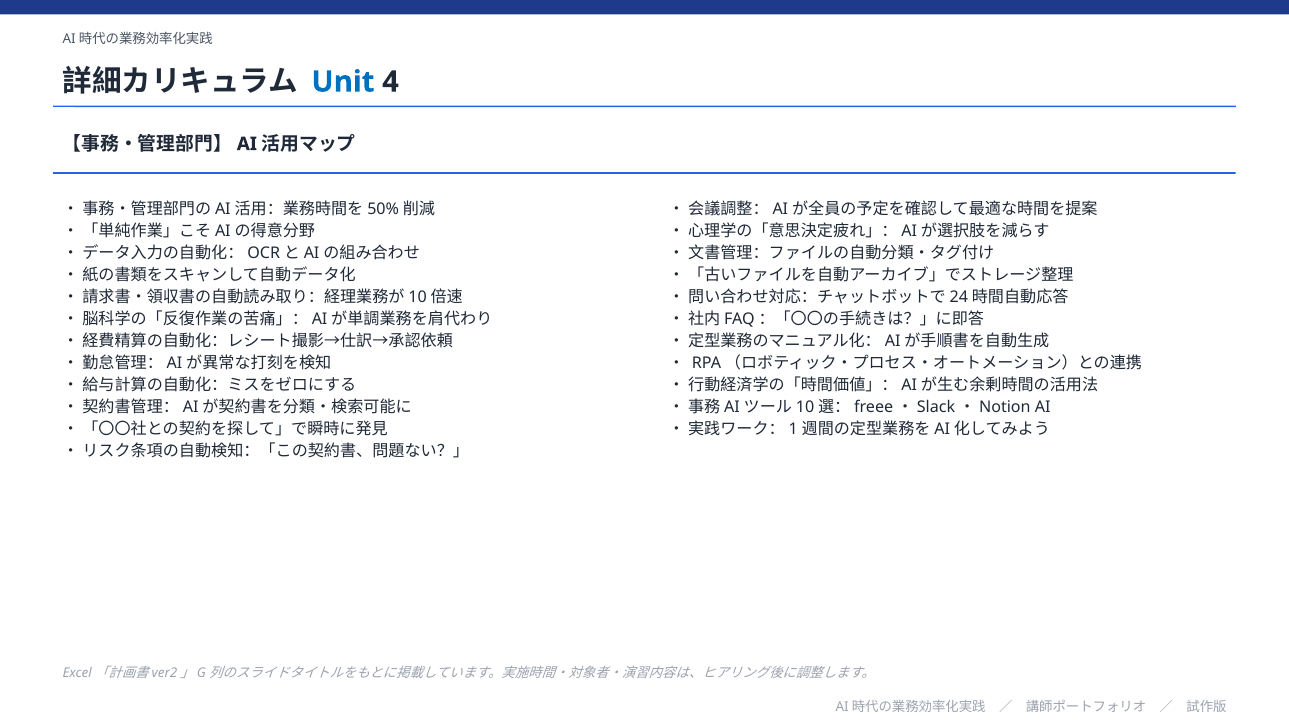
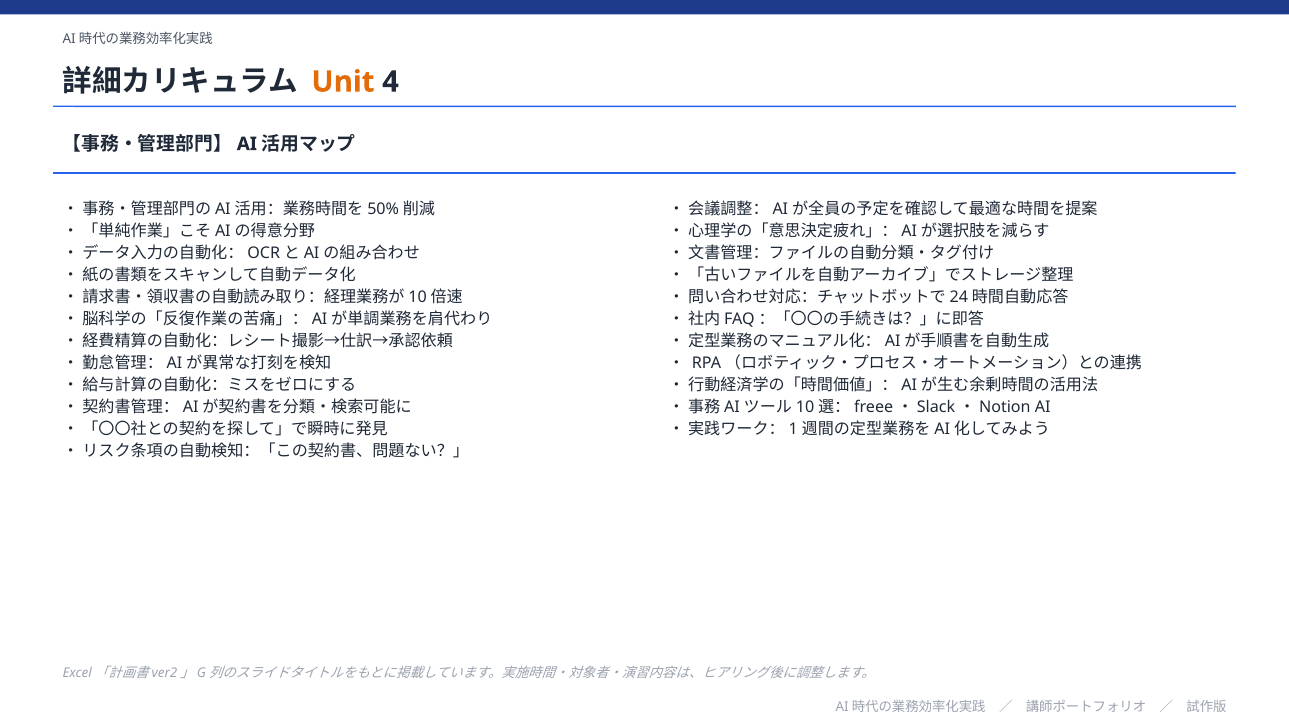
Unit colour: blue -> orange (343, 82)
